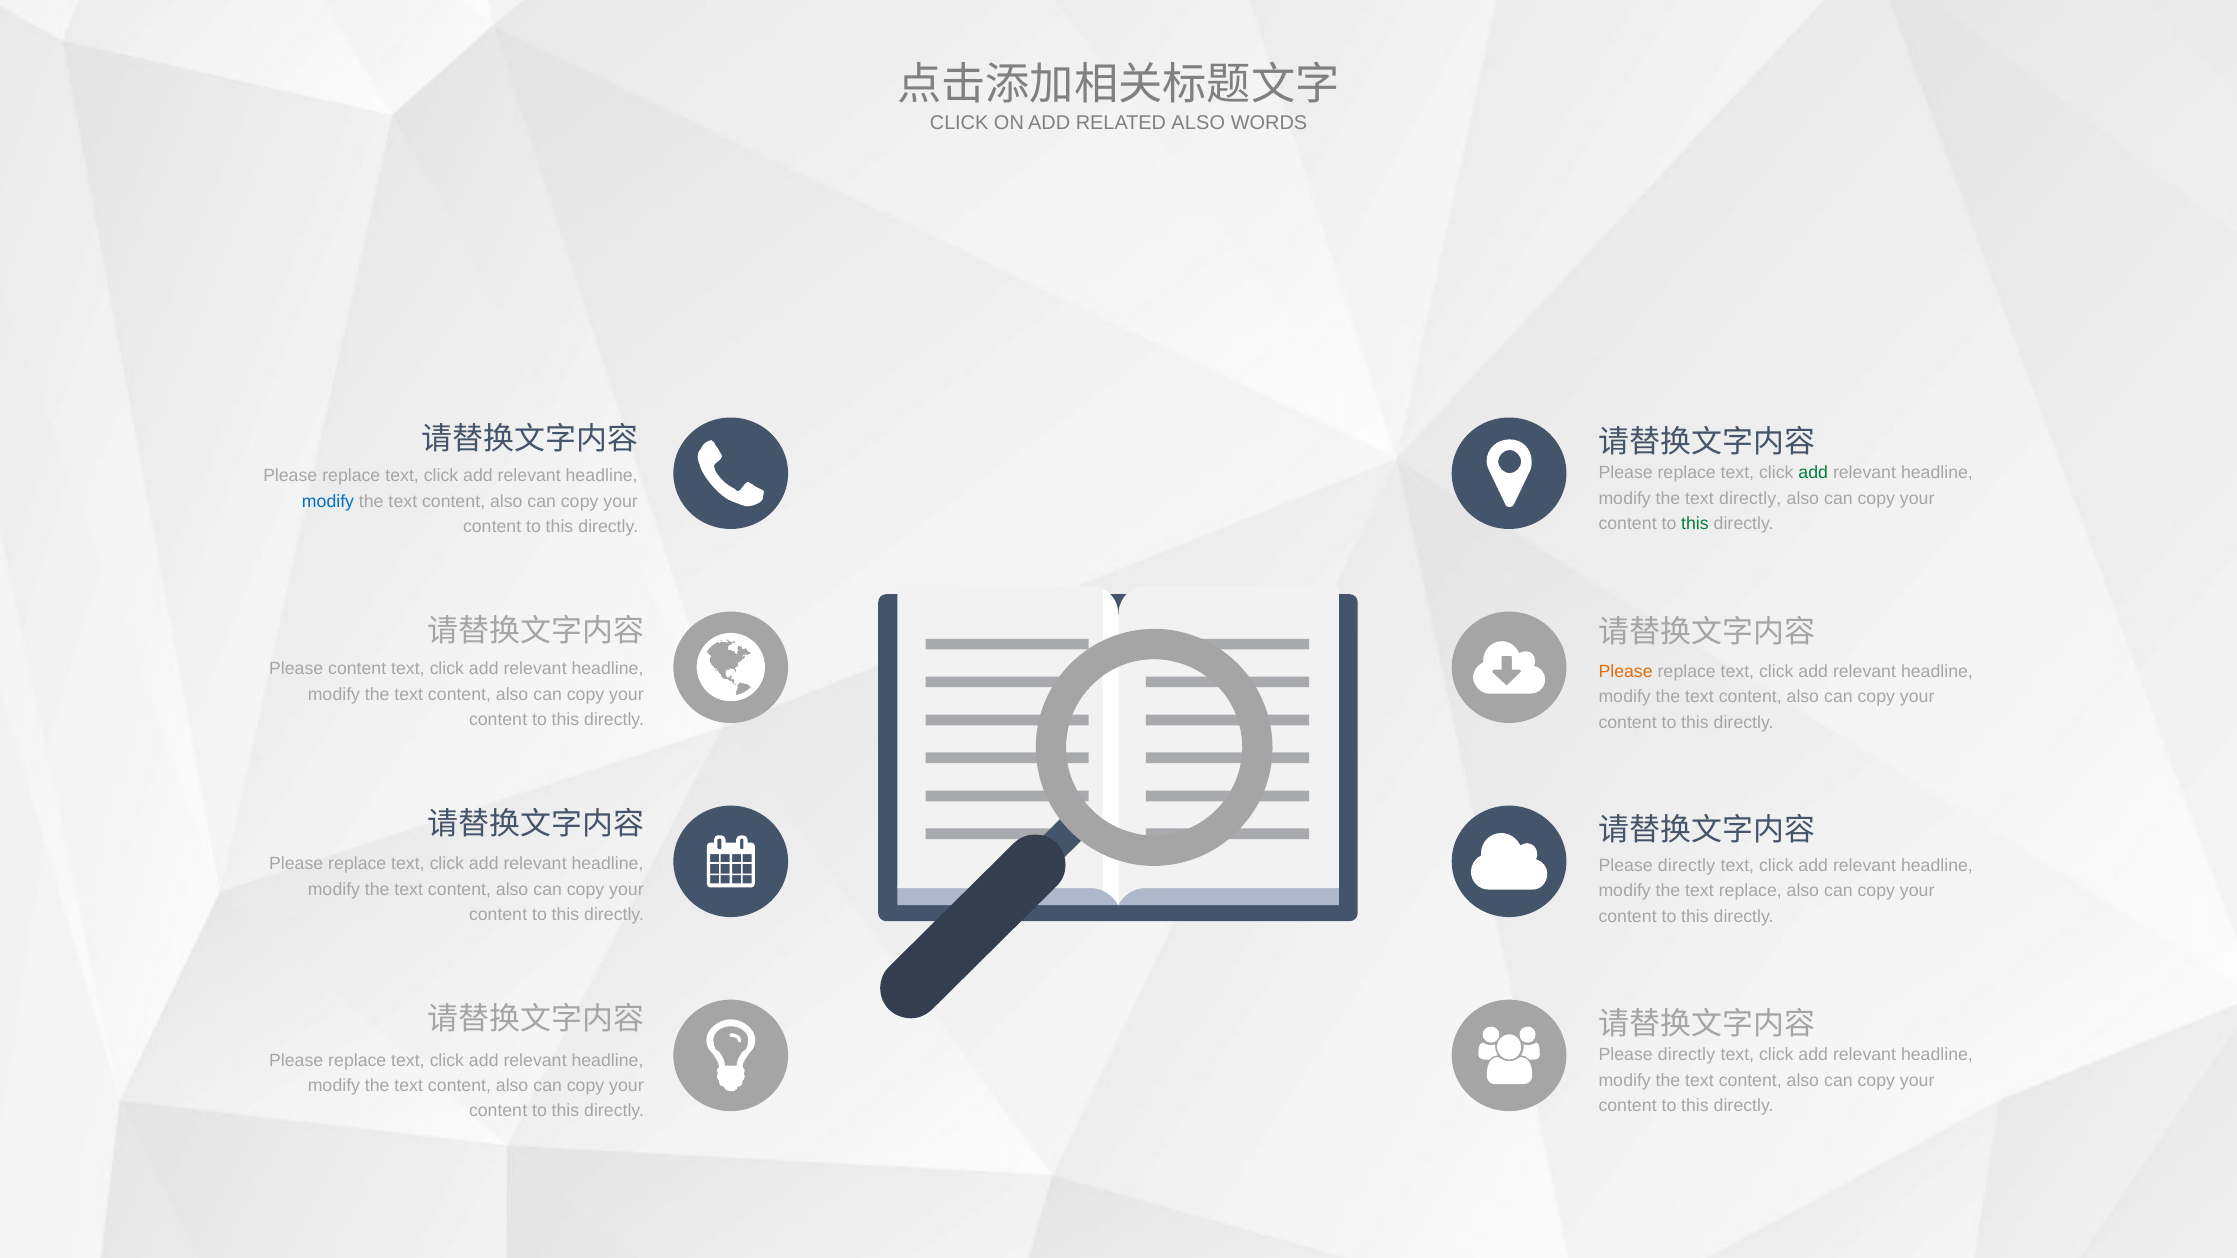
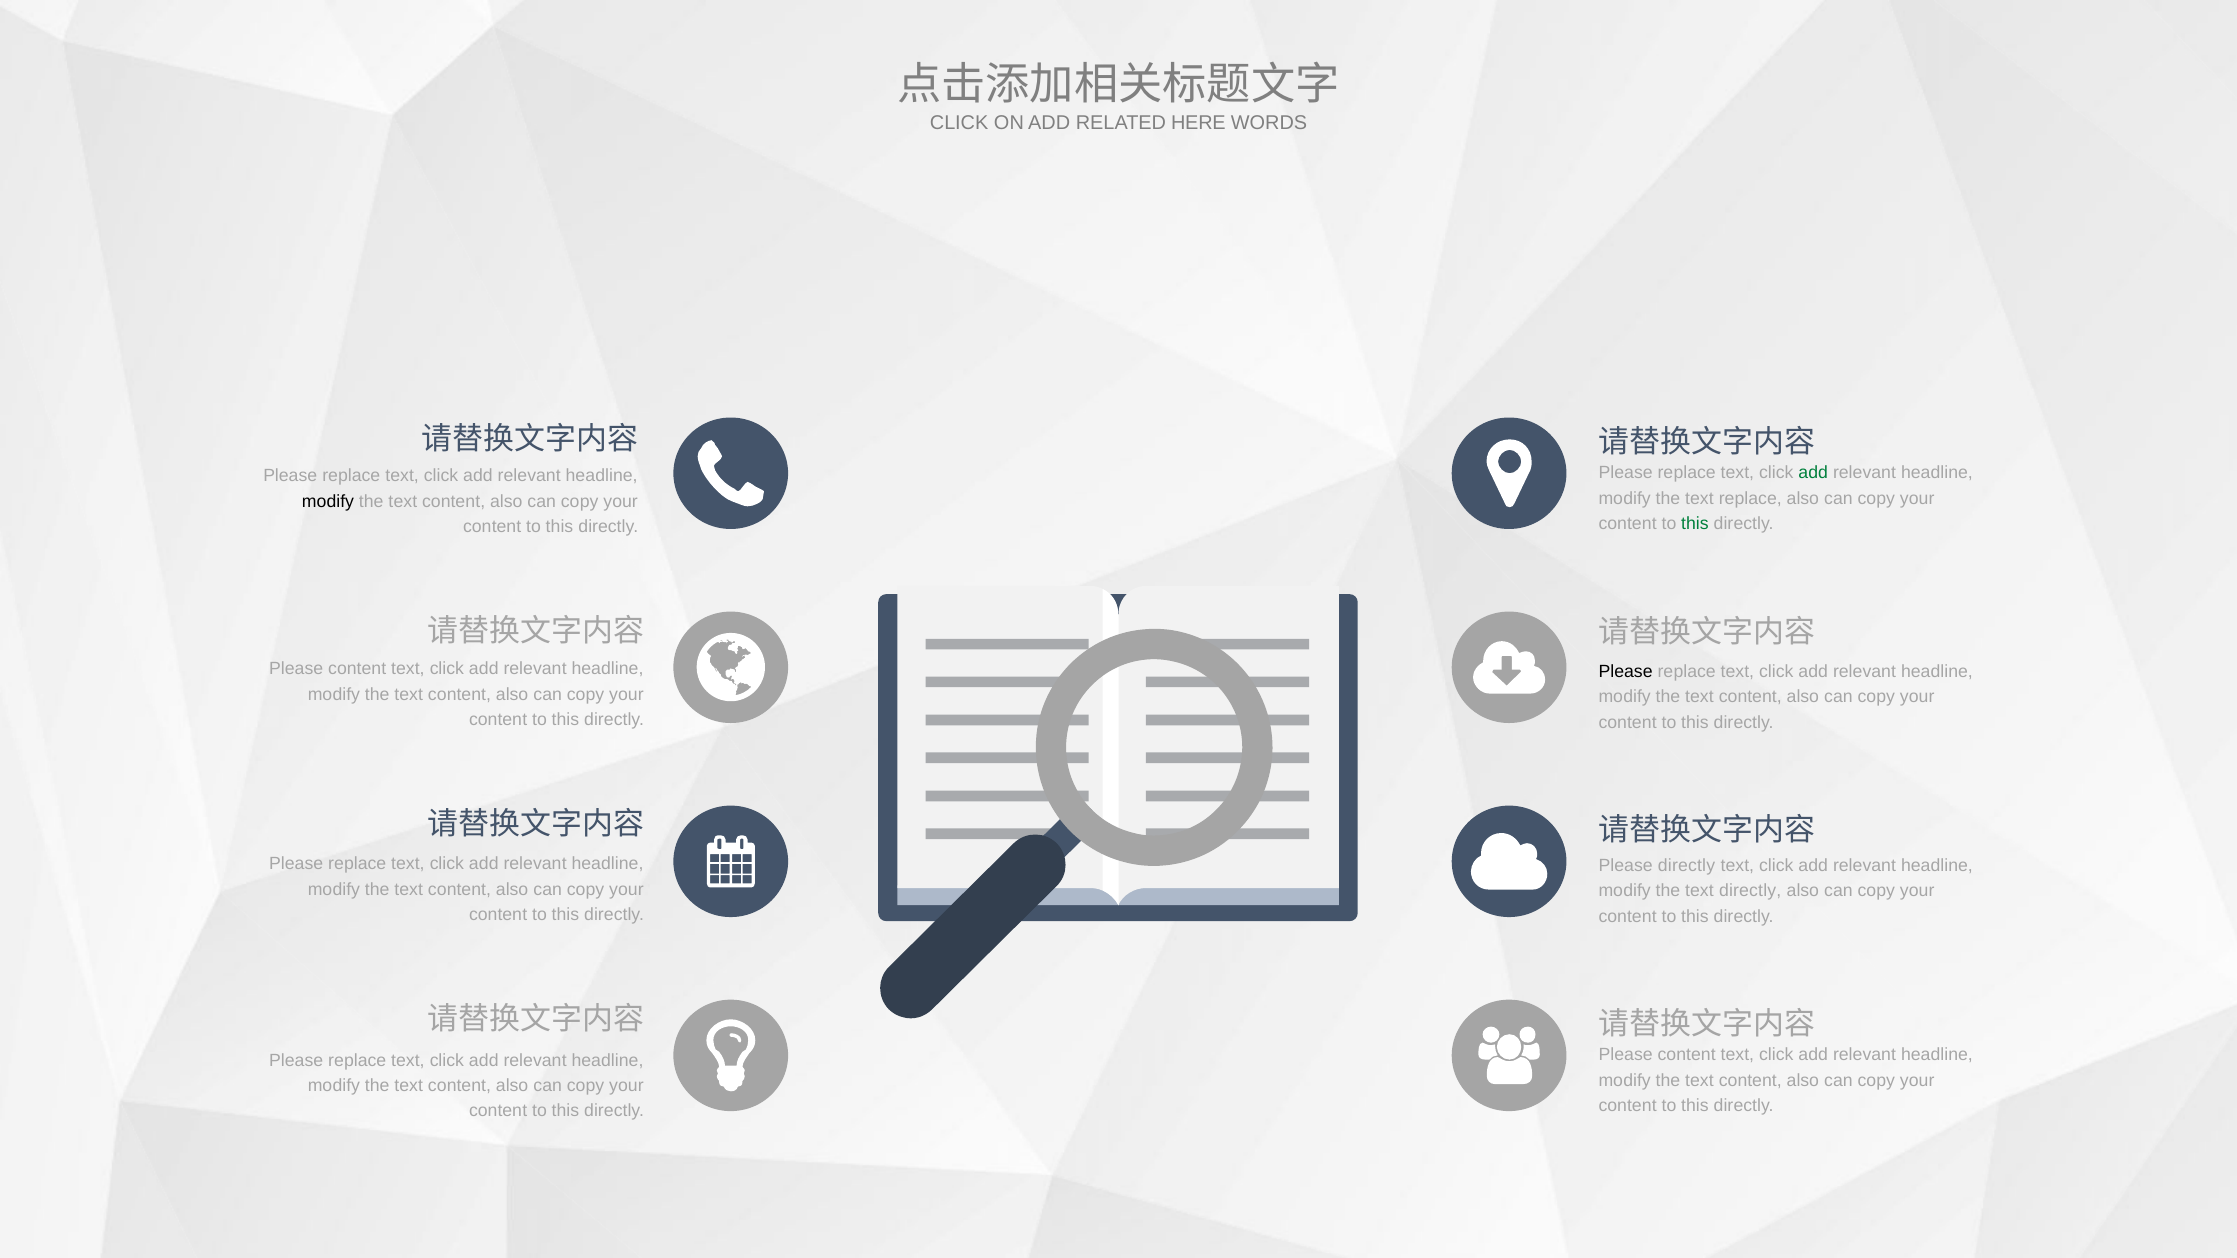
RELATED ALSO: ALSO -> HERE (1198, 123)
text directly: directly -> replace (1750, 498)
modify colour: blue -> black (328, 501)
Please colour: orange -> black (1626, 672)
text replace: replace -> directly (1750, 891)
directly: directly -> content (1687, 1055)
